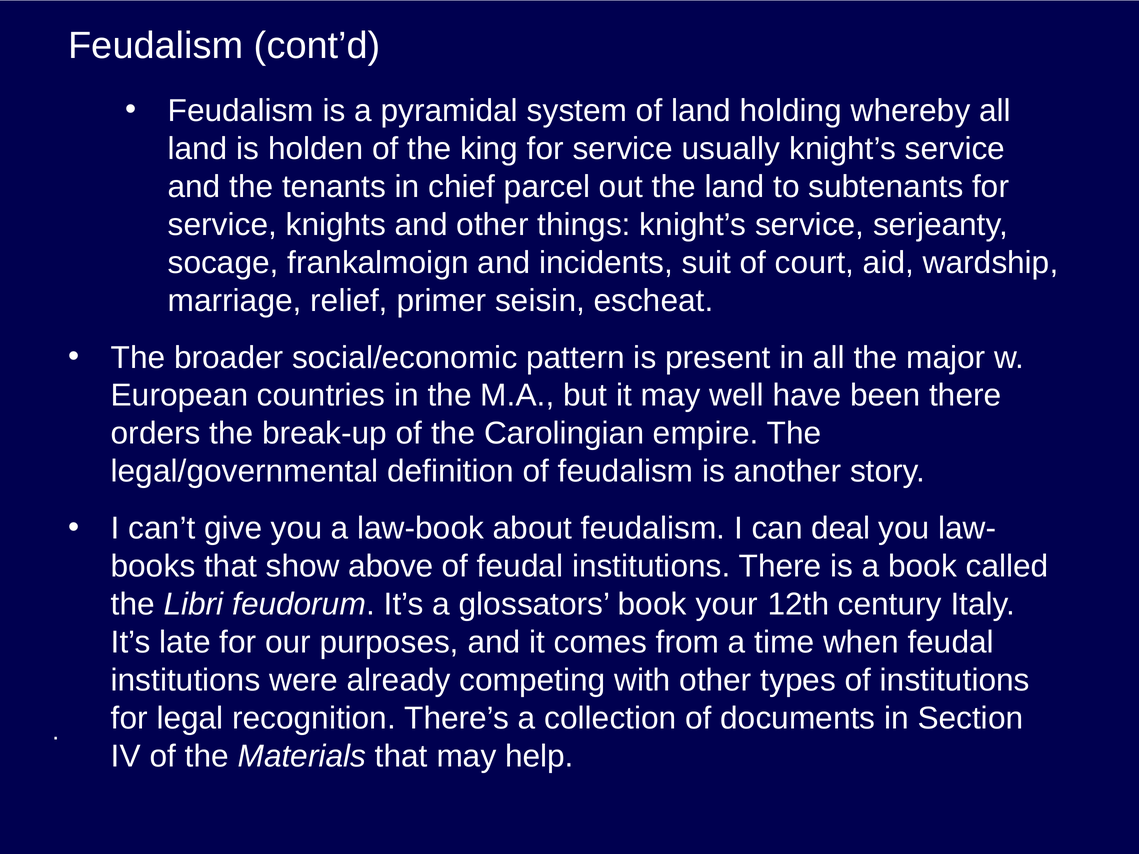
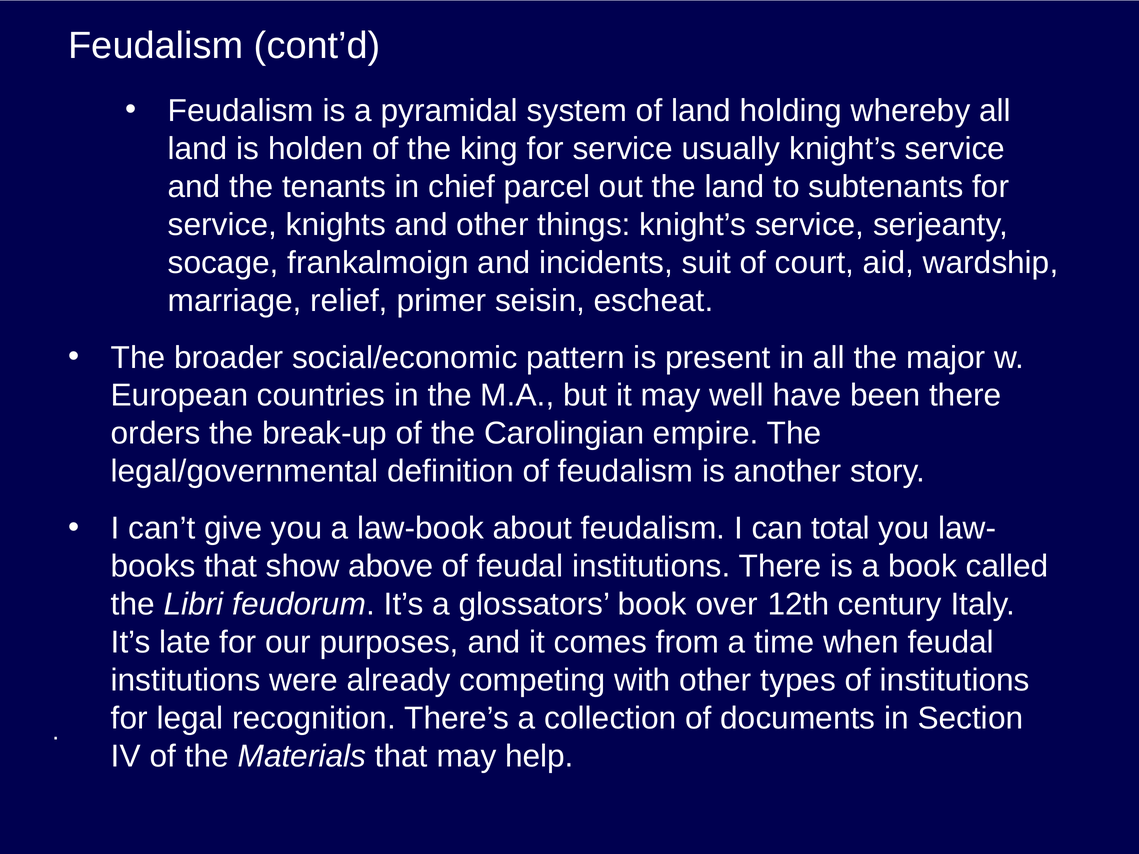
deal: deal -> total (841, 529)
your: your -> over (727, 605)
